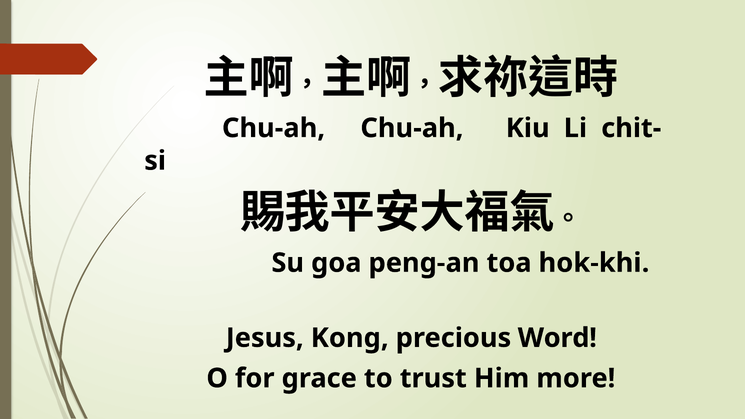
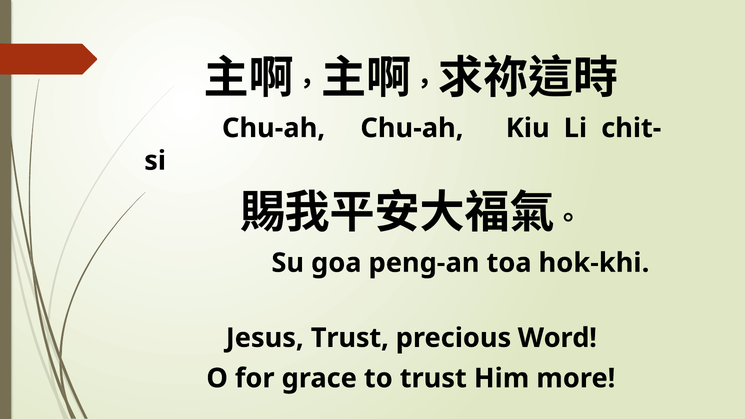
Jesus Kong: Kong -> Trust (350, 338)
